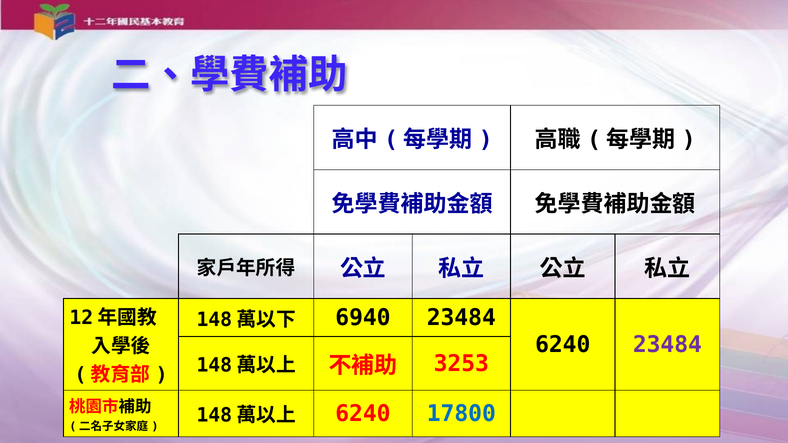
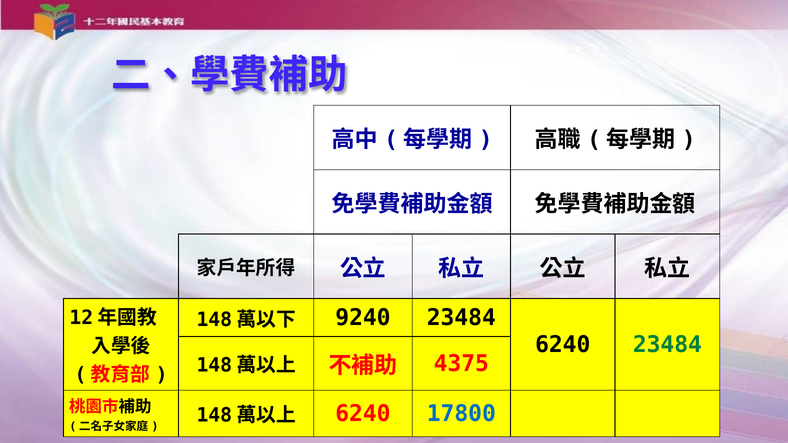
6940: 6940 -> 9240 (363, 318)
23484 colour: purple -> green (667, 345)
3253: 3253 -> 4375 (461, 364)
